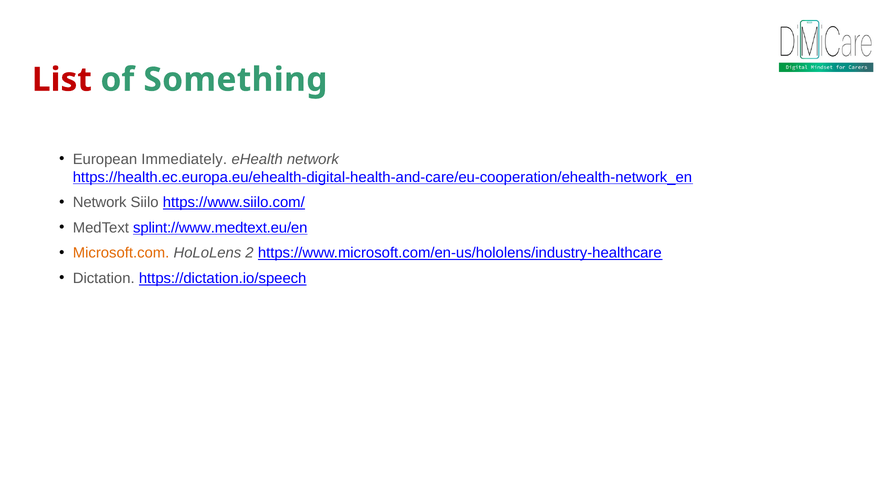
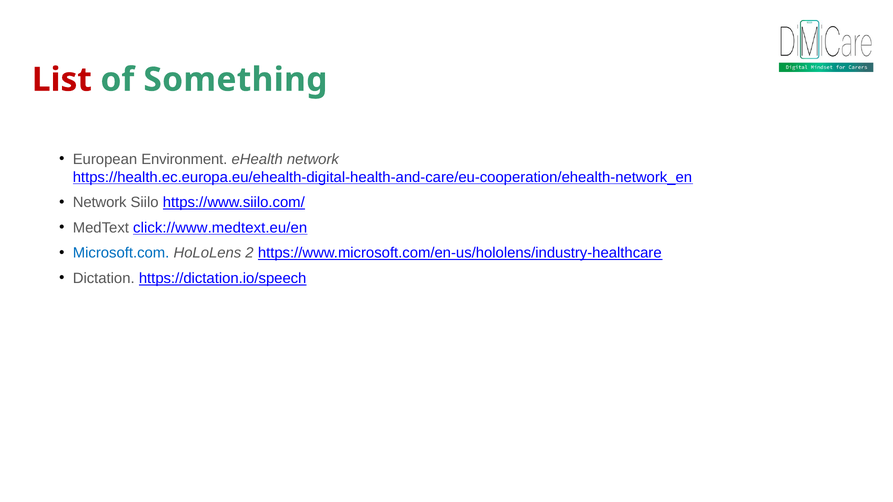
Immediately: Immediately -> Environment (184, 159)
splint://www.medtext.eu/en: splint://www.medtext.eu/en -> click://www.medtext.eu/en (220, 228)
Microsoft.com colour: orange -> blue (121, 253)
